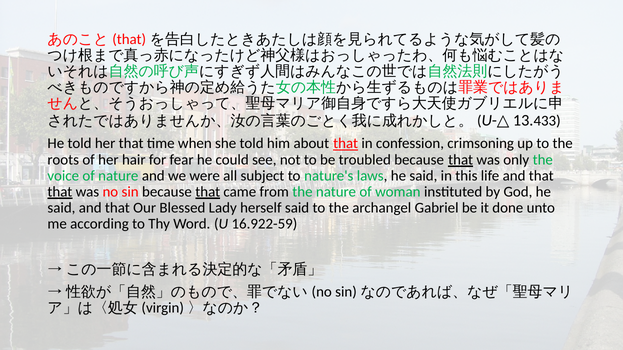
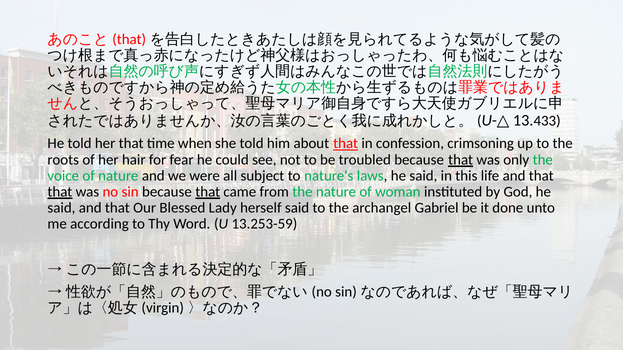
16.922-59: 16.922-59 -> 13.253-59 (264, 224)
